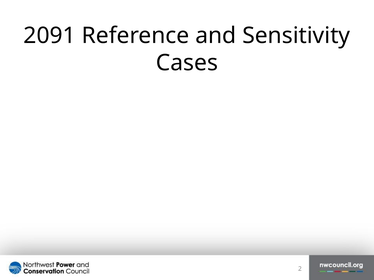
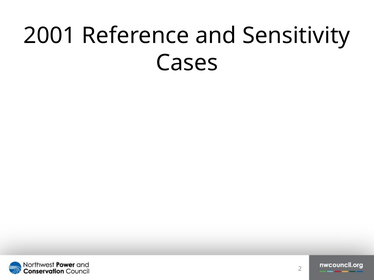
2091: 2091 -> 2001 (50, 36)
